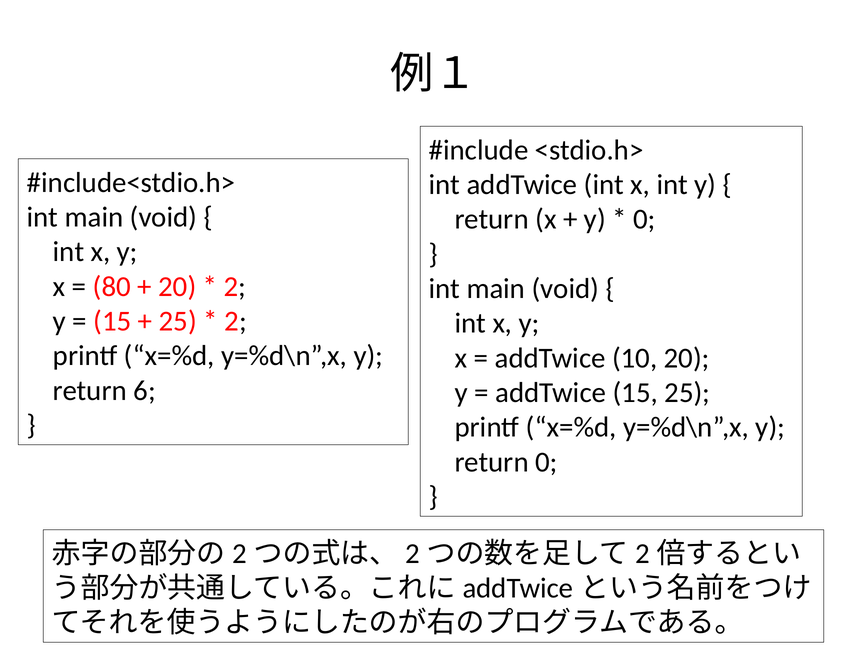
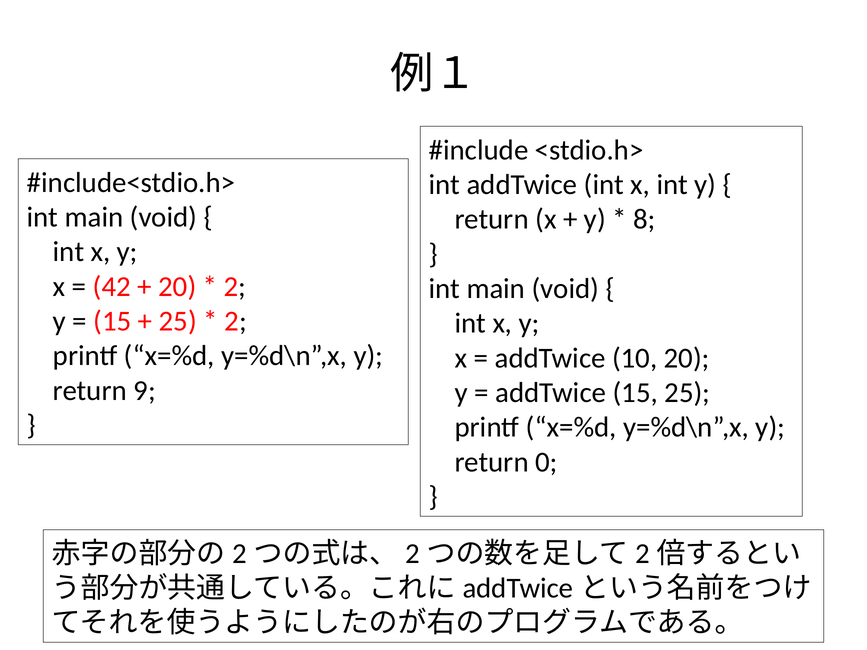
0: 0 -> 8 (644, 219)
80: 80 -> 42 (112, 287)
6: 6 -> 9 (145, 391)
